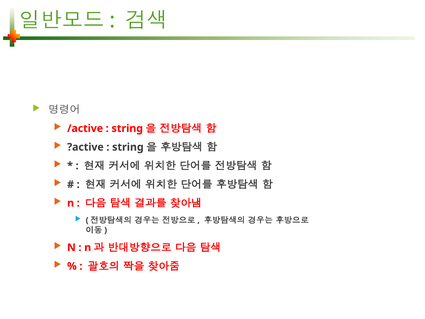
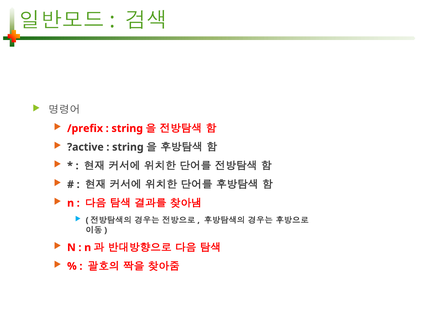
/active: /active -> /prefix (85, 128)
